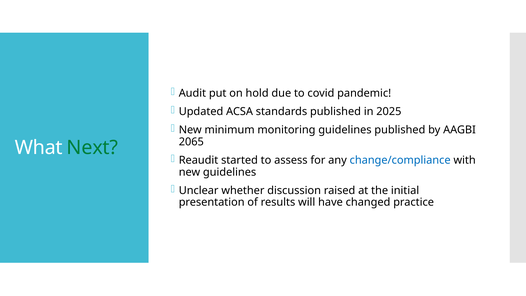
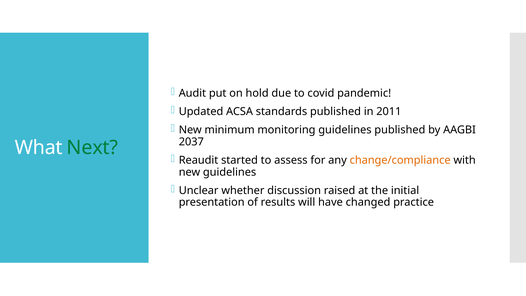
2025: 2025 -> 2011 (389, 111)
2065: 2065 -> 2037 (191, 142)
change/compliance colour: blue -> orange (400, 160)
